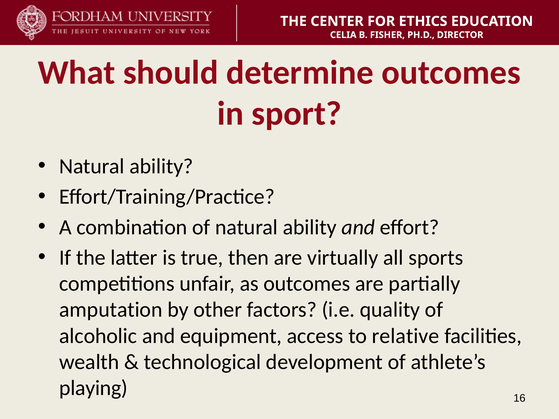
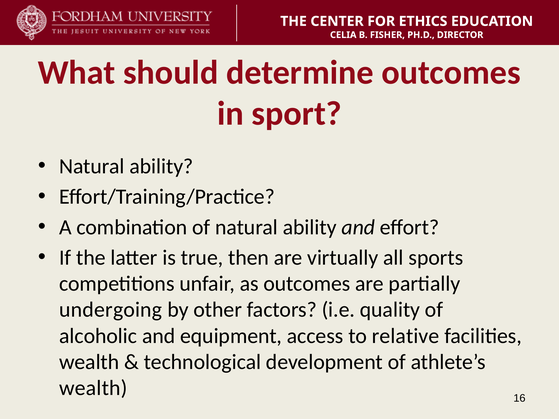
amputation: amputation -> undergoing (111, 310)
playing: playing -> wealth (93, 388)
